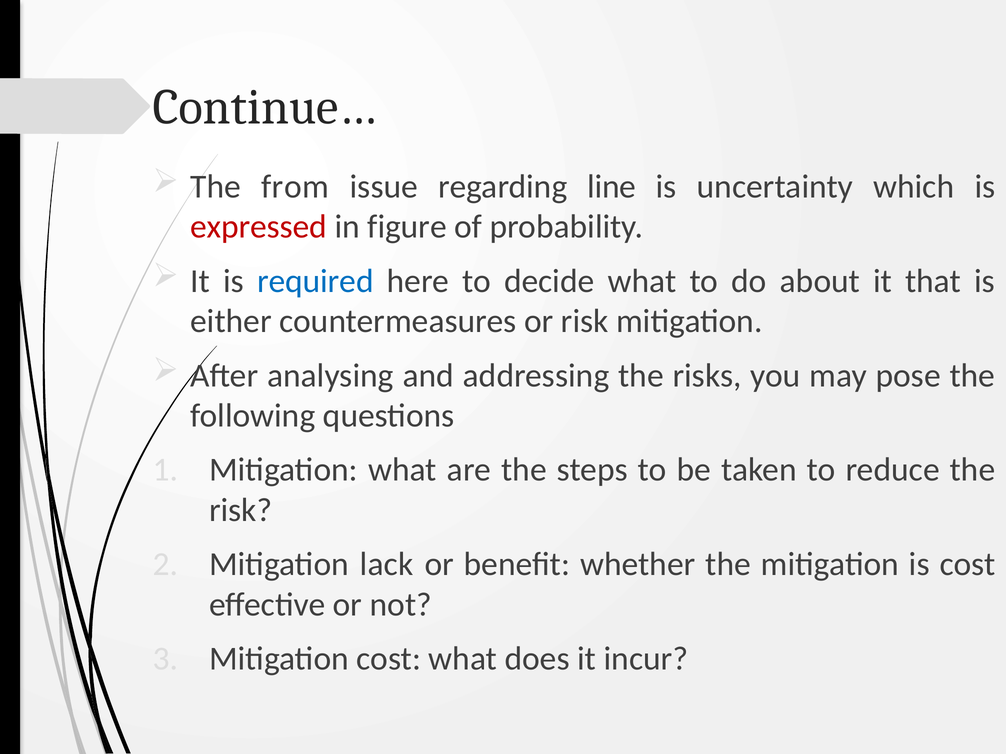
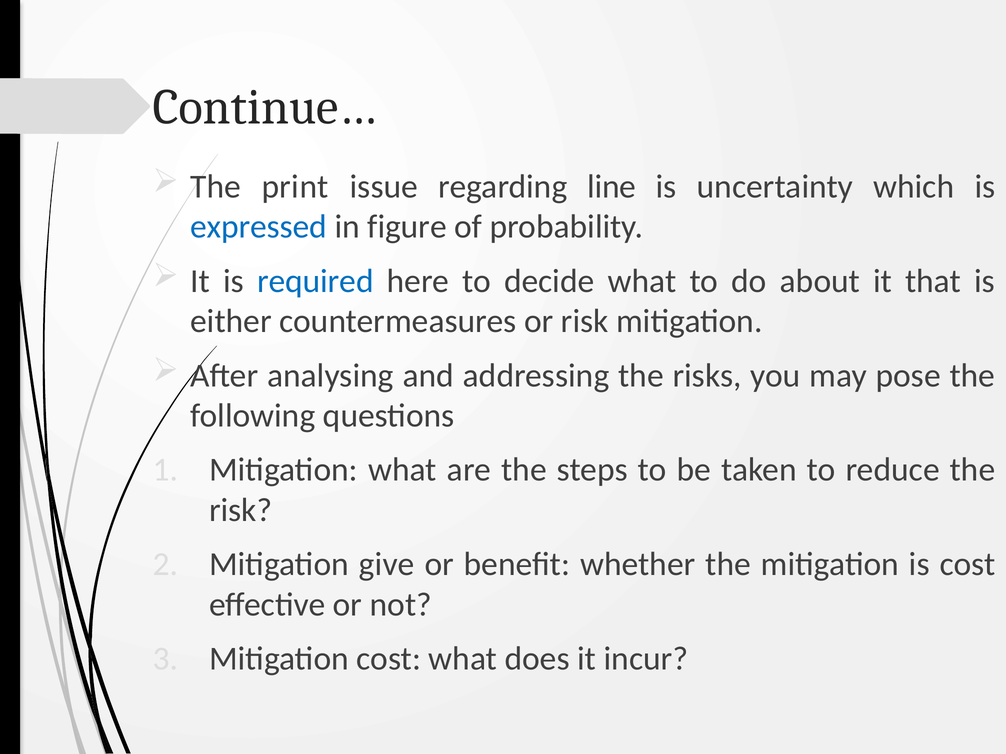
from: from -> print (295, 187)
expressed colour: red -> blue (259, 227)
lack: lack -> give (387, 565)
